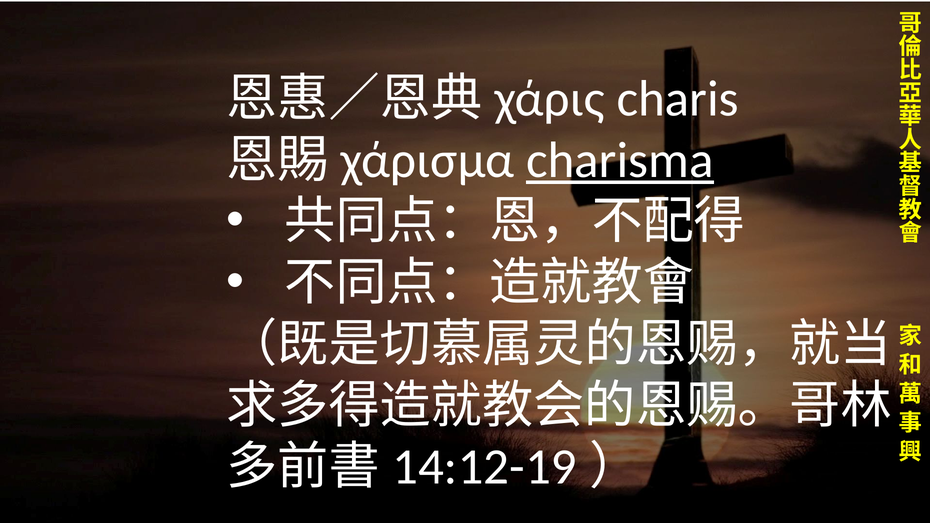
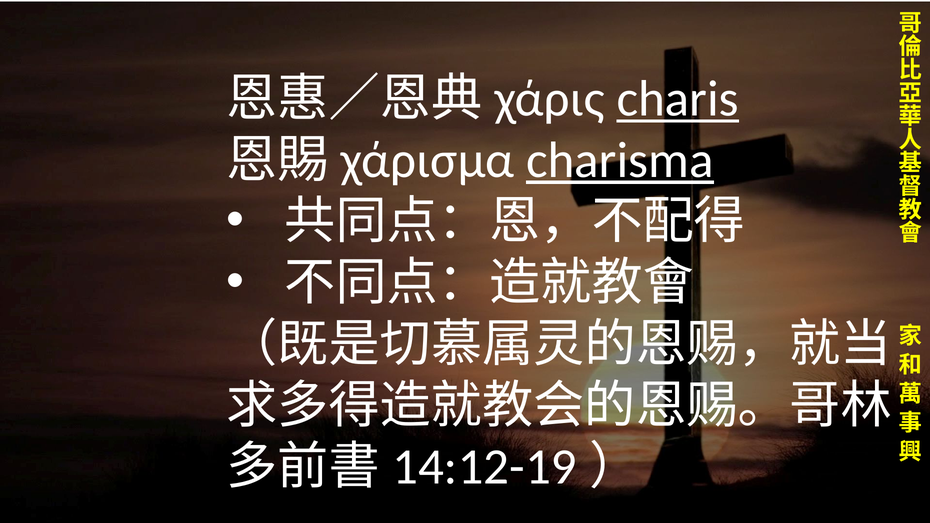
charis underline: none -> present (678, 99)
